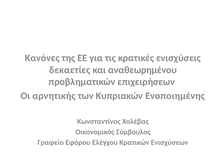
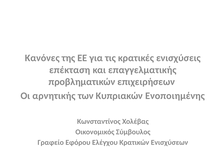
δεκαετίες: δεκαετίες -> επέκταση (70, 70)
αναθεωρημένου: αναθεωρημένου -> επαγγελματικής (142, 70)
